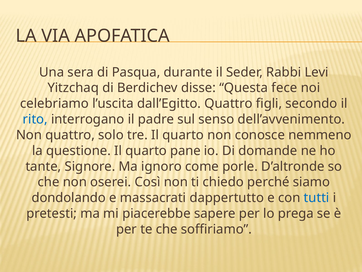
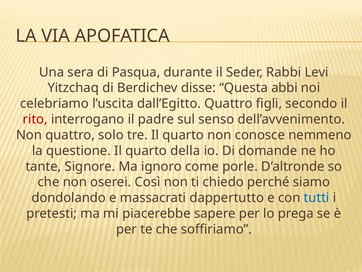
fece: fece -> abbi (284, 88)
rito colour: blue -> red (35, 119)
pane: pane -> della (185, 150)
